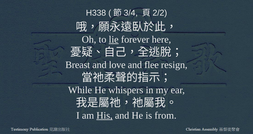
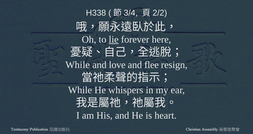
Breast: Breast -> While (78, 65)
His underline: present -> none (104, 115)
from: from -> heart (166, 115)
